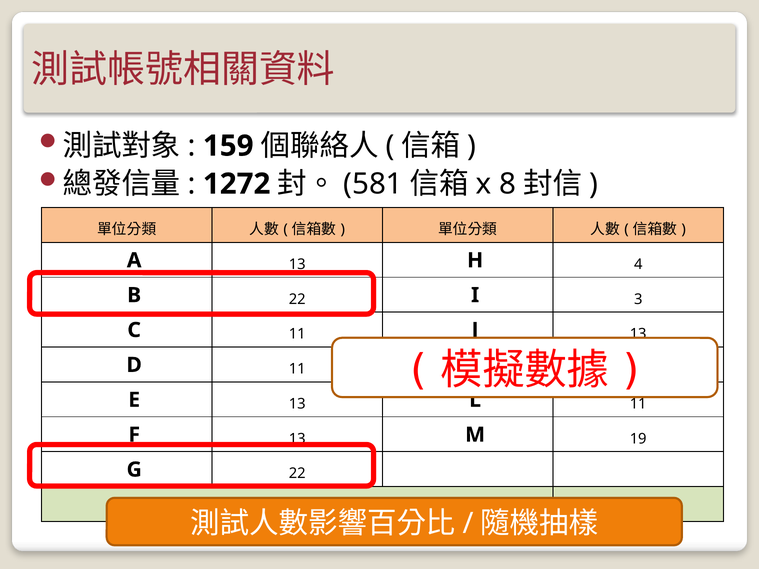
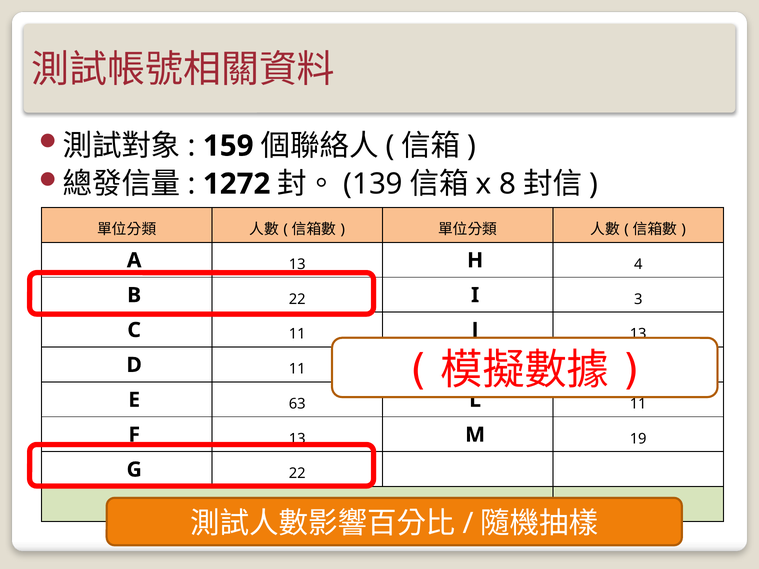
581: 581 -> 139 (373, 184)
E 13: 13 -> 63 (297, 404)
